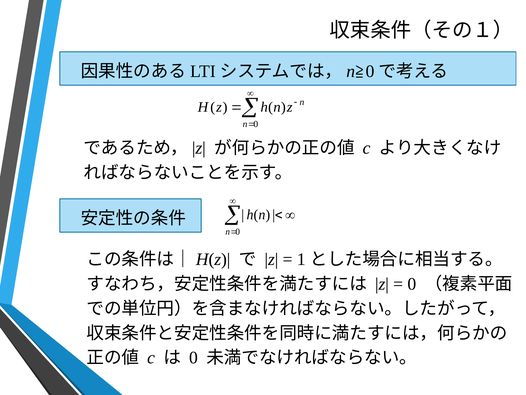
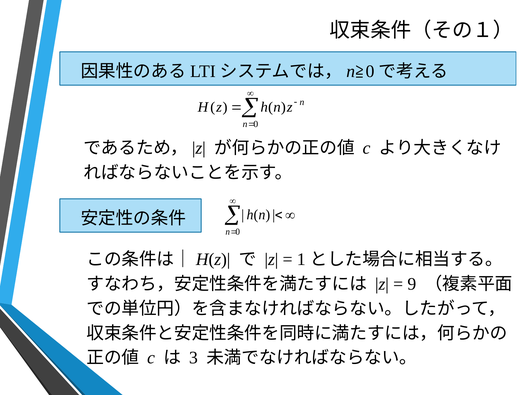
0: 0 -> 9 (412, 284)
0: 0 -> 3 (193, 357)
